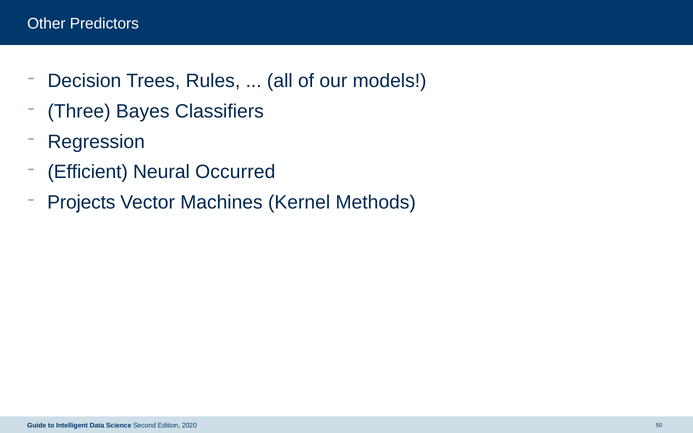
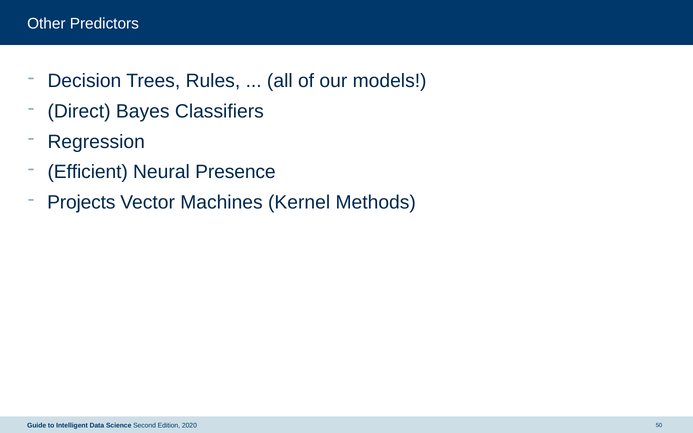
Three: Three -> Direct (79, 111)
Occurred: Occurred -> Presence (235, 172)
